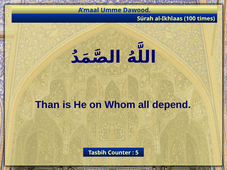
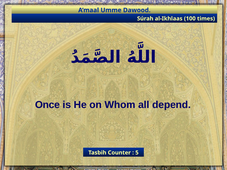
Than: Than -> Once (47, 105)
